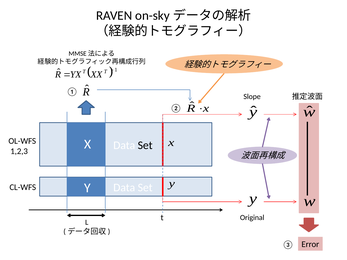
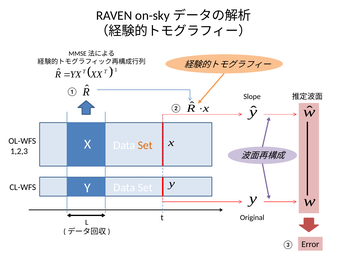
Set colour: black -> orange (145, 145)
